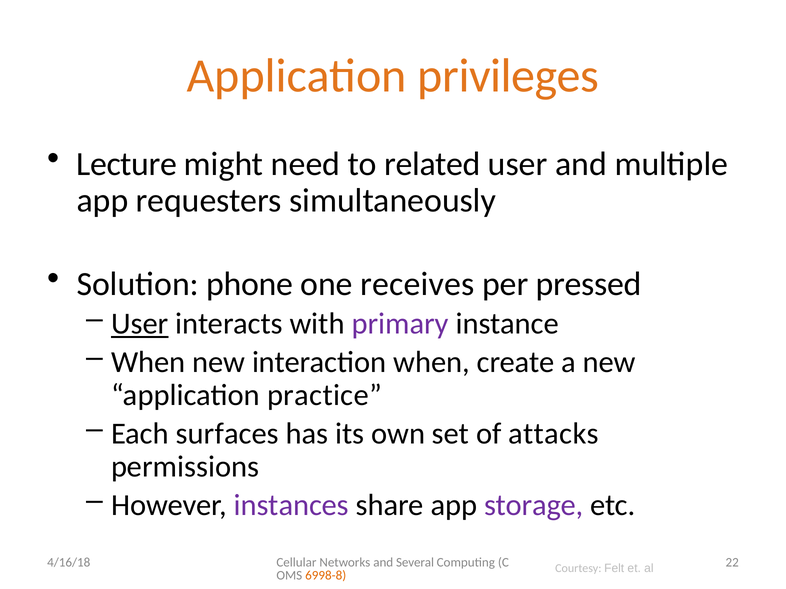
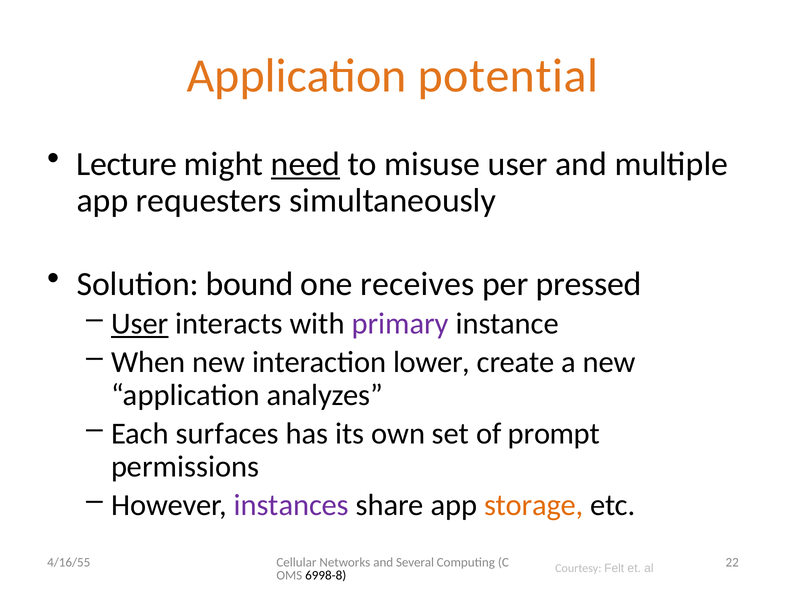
privileges: privileges -> potential (508, 76)
need underline: none -> present (306, 164)
related: related -> misuse (432, 164)
phone: phone -> bound (250, 284)
interaction when: when -> lower (432, 363)
practice: practice -> analyzes (325, 396)
attacks: attacks -> prompt (554, 434)
storage colour: purple -> orange (534, 506)
4/16/18: 4/16/18 -> 4/16/55 (69, 563)
6998-8 colour: orange -> black (326, 576)
